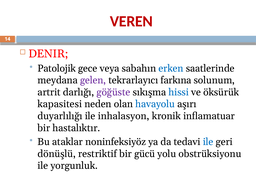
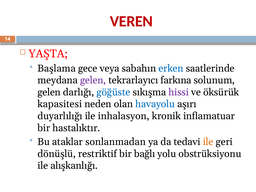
DENIR: DENIR -> YAŞTA (48, 54)
Patolojik: Patolojik -> Başlama (57, 68)
artrit: artrit -> gelen (49, 92)
göğüste colour: purple -> blue (113, 92)
hissi colour: blue -> purple (179, 92)
noninfeksiyöz: noninfeksiyöz -> sonlanmadan (116, 142)
ile colour: blue -> orange (208, 142)
gücü: gücü -> bağlı (145, 154)
yorgunluk: yorgunluk -> alışkanlığı (74, 166)
